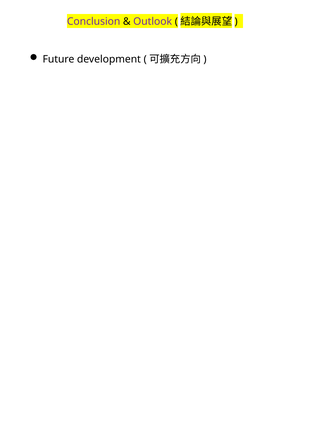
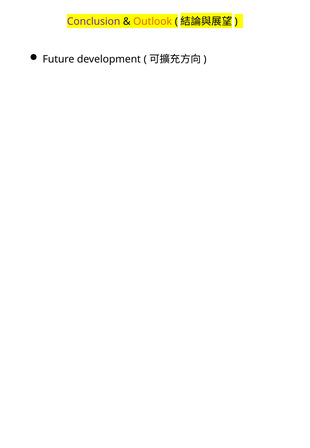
Outlook colour: purple -> orange (153, 22)
